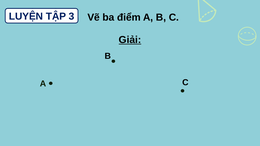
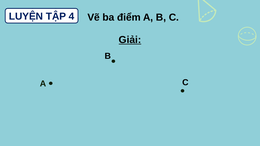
3: 3 -> 4 (71, 16)
